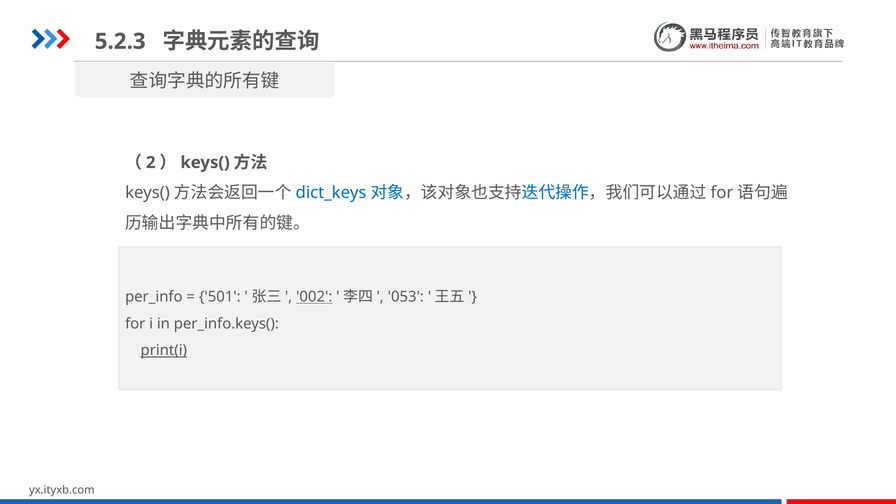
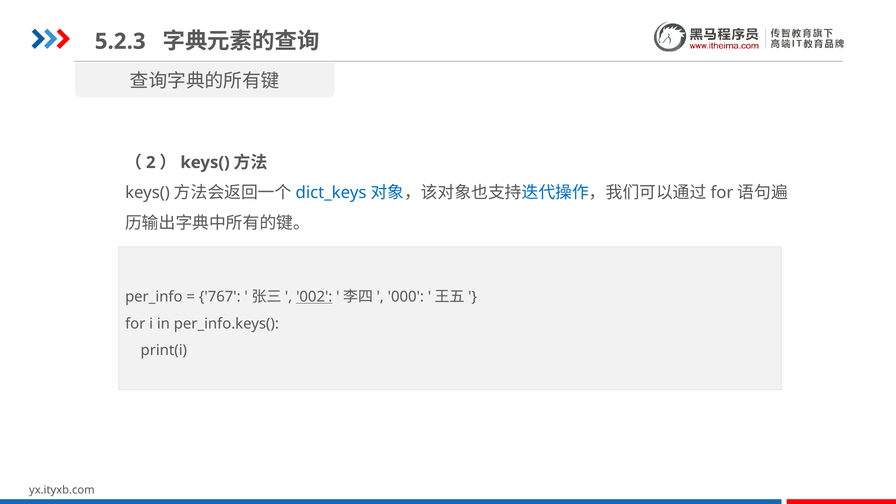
501: 501 -> 767 (220, 297)
053: 053 -> 000 (406, 297)
print(i underline: present -> none (164, 351)
